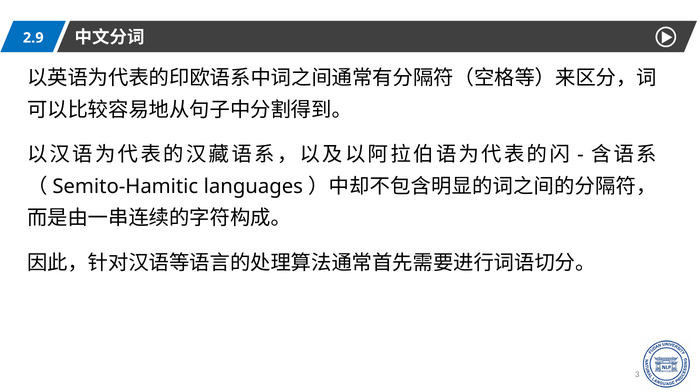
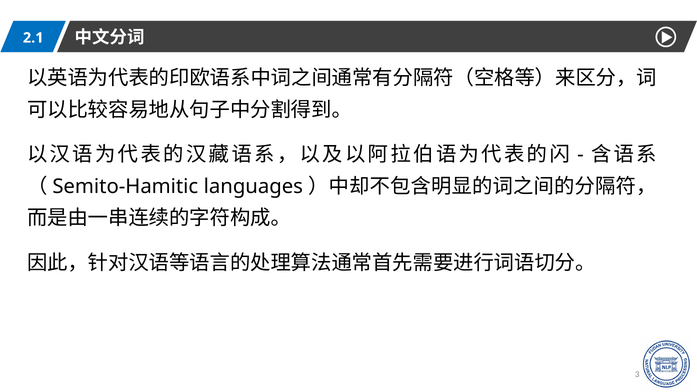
2.9: 2.9 -> 2.1 (33, 38)
